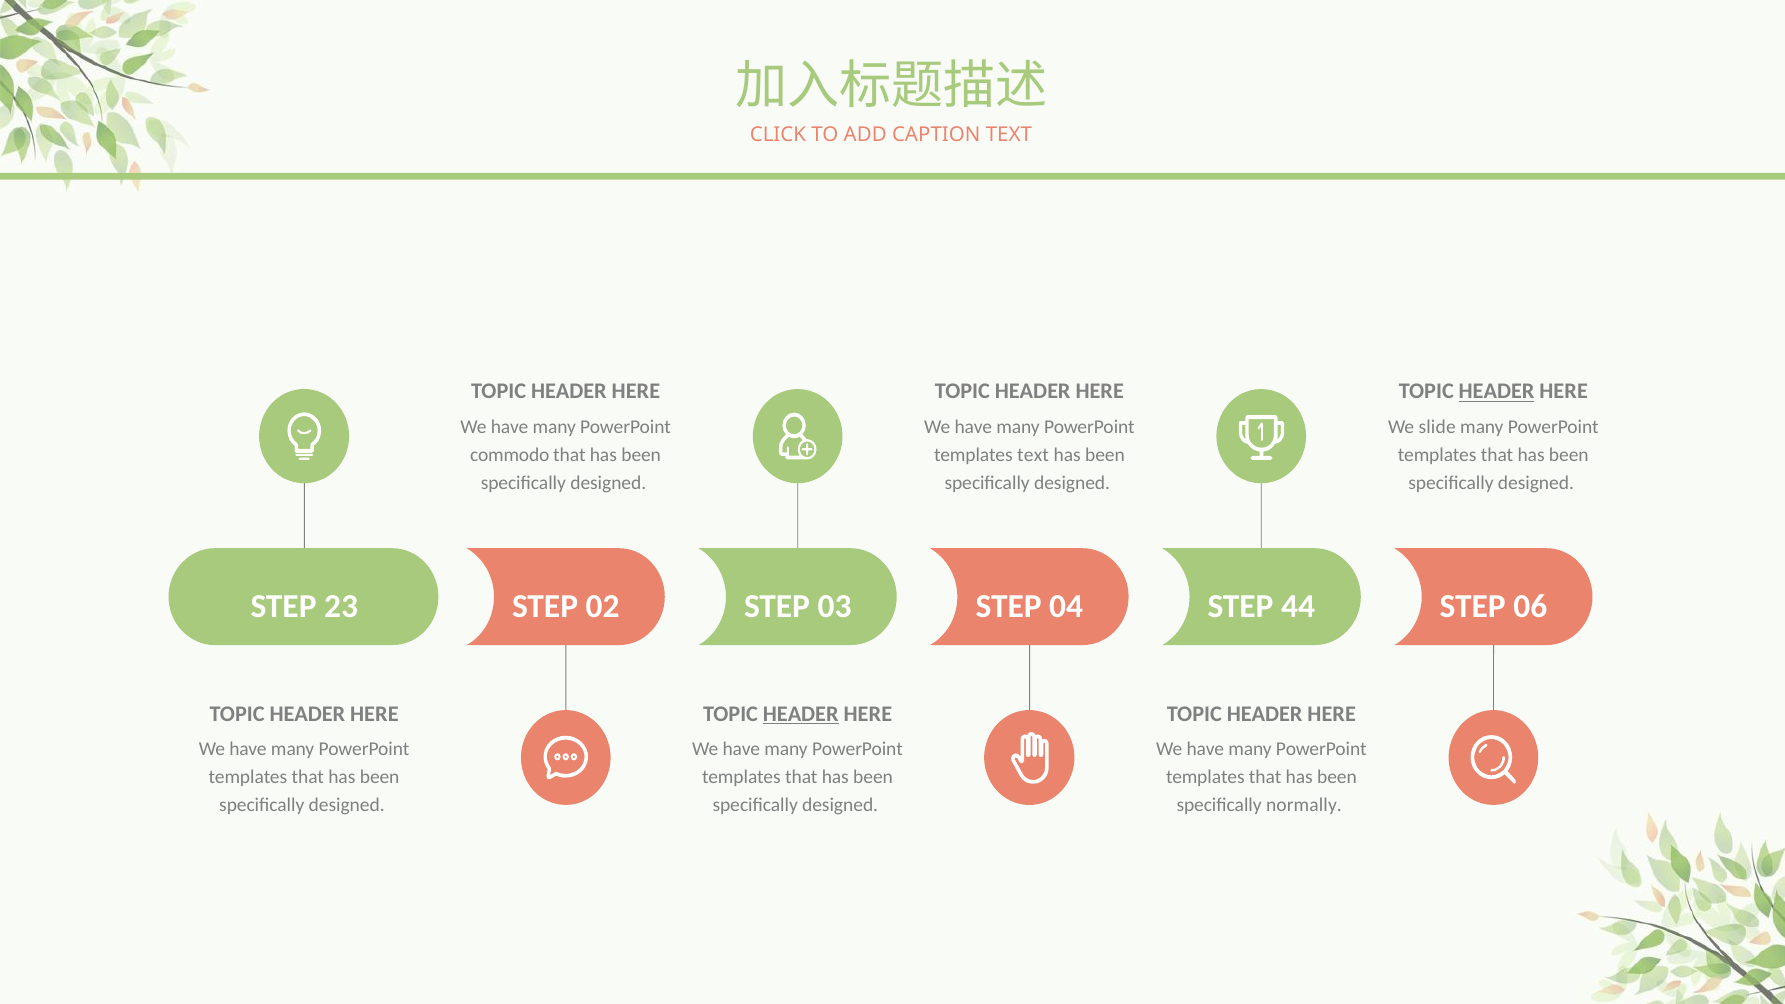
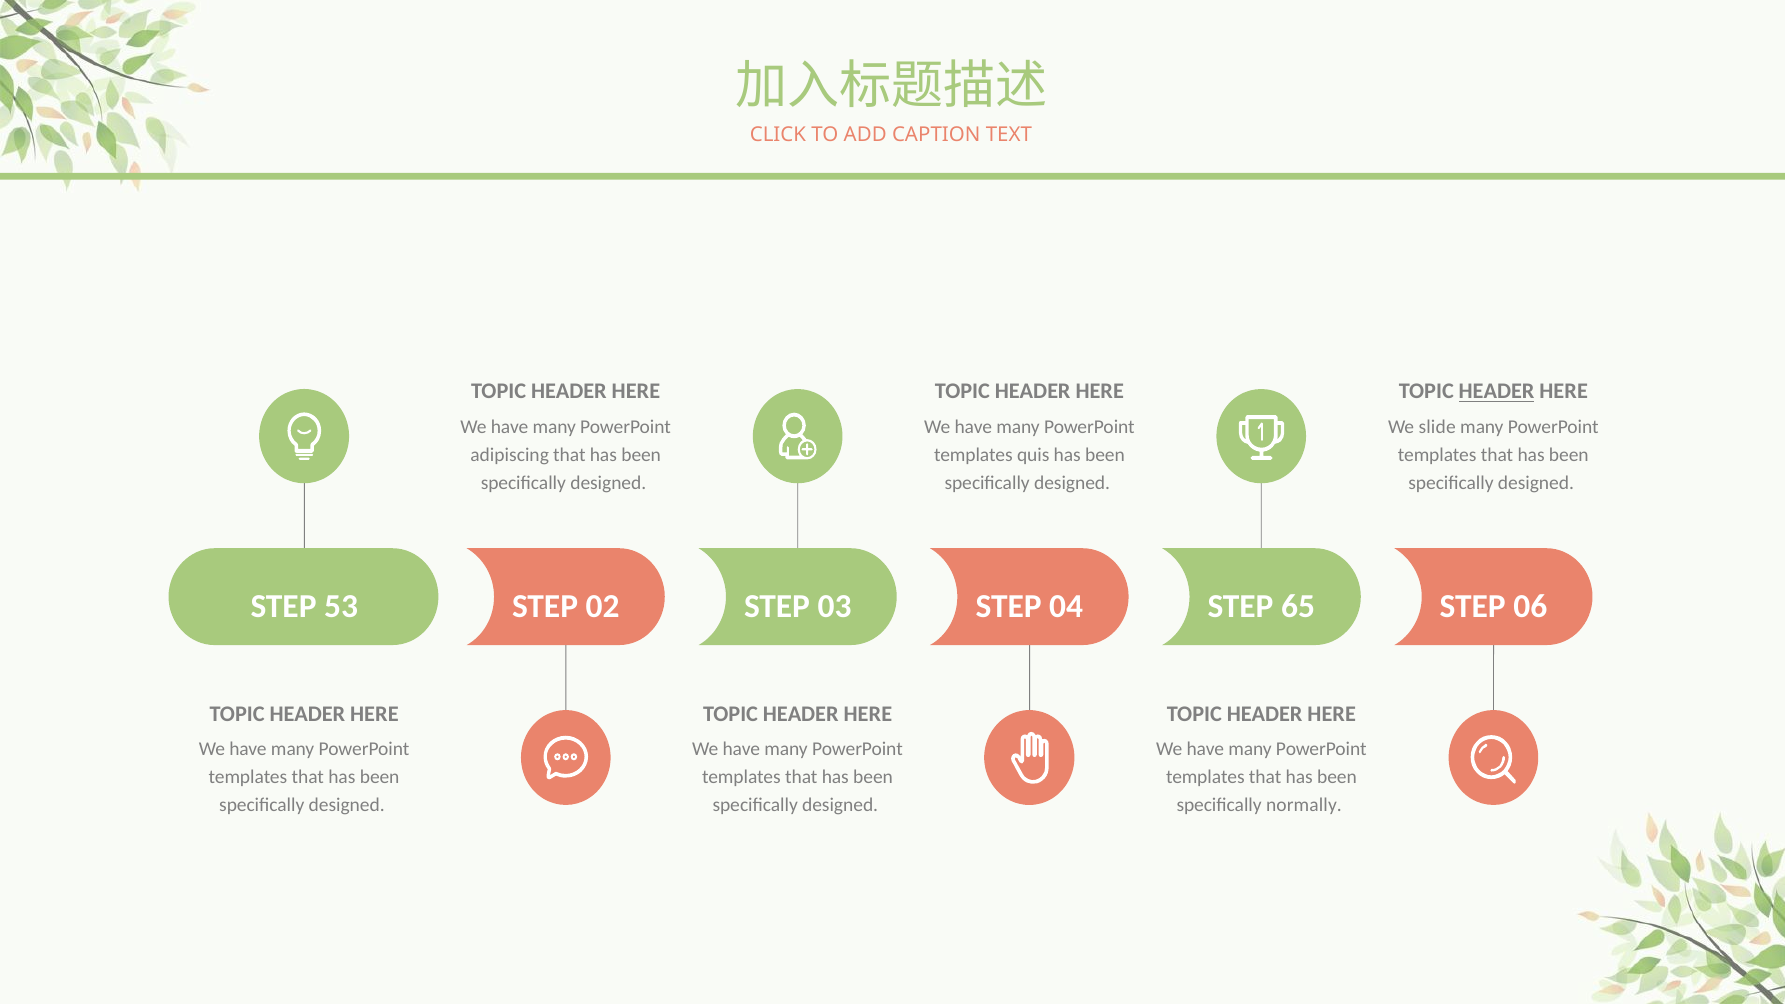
commodo: commodo -> adipiscing (510, 455)
templates text: text -> quis (1033, 455)
23: 23 -> 53 (341, 607)
44: 44 -> 65 (1298, 607)
HEADER underline: present -> none (801, 714)
